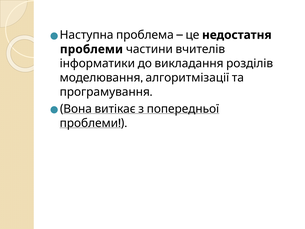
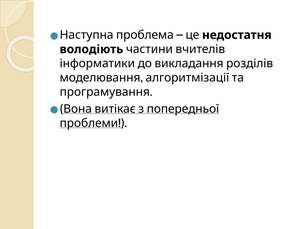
проблеми: проблеми -> володіють (91, 49)
